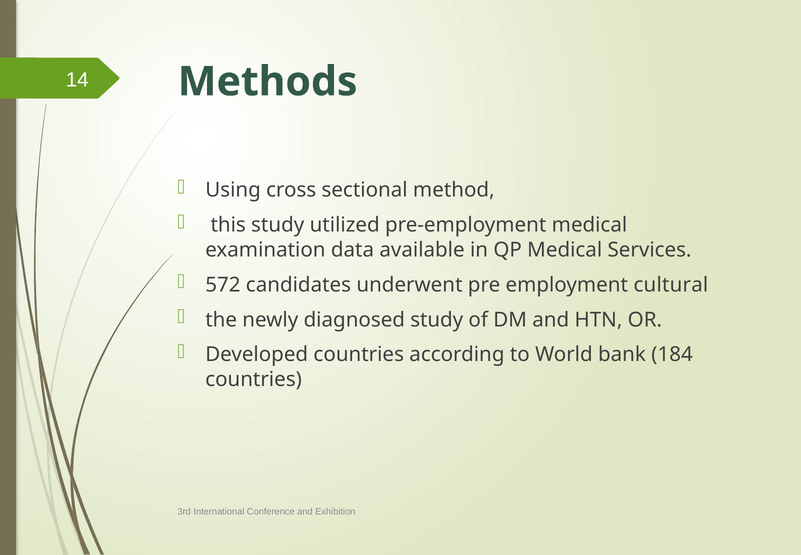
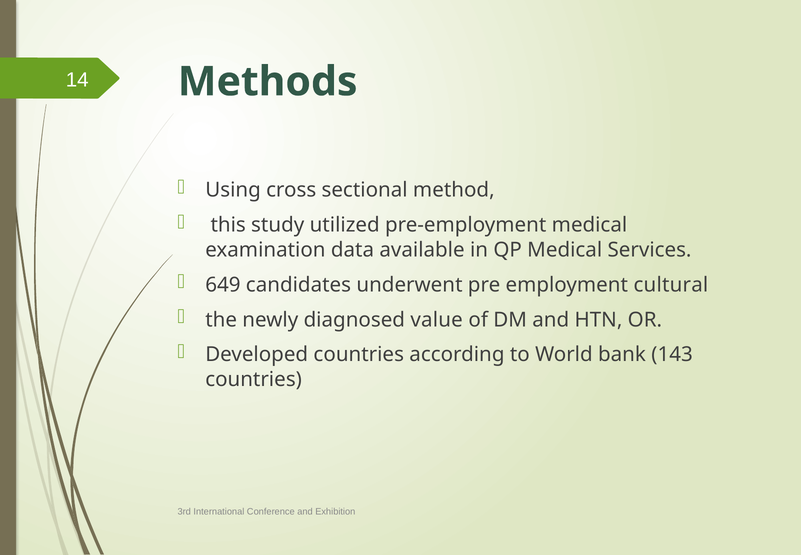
572: 572 -> 649 (223, 285)
diagnosed study: study -> value (437, 319)
184: 184 -> 143 (672, 354)
